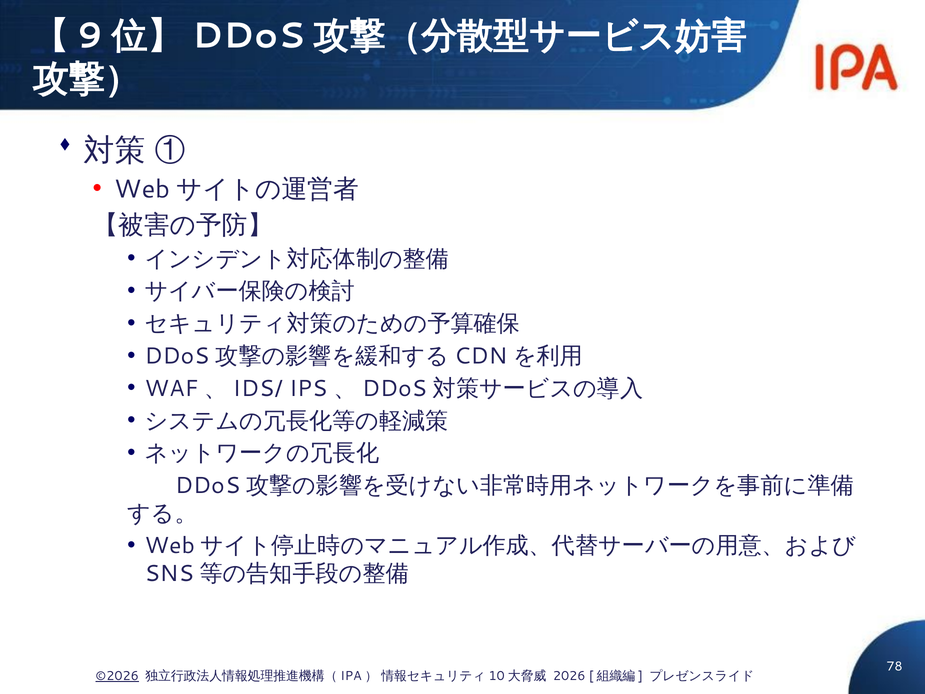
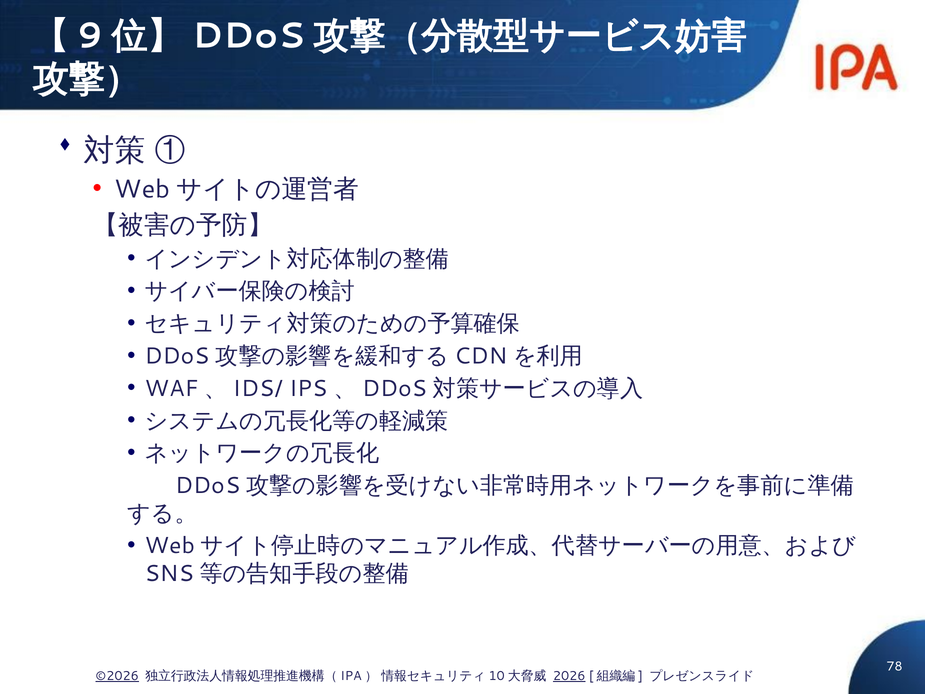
2026 underline: none -> present (569, 676)
